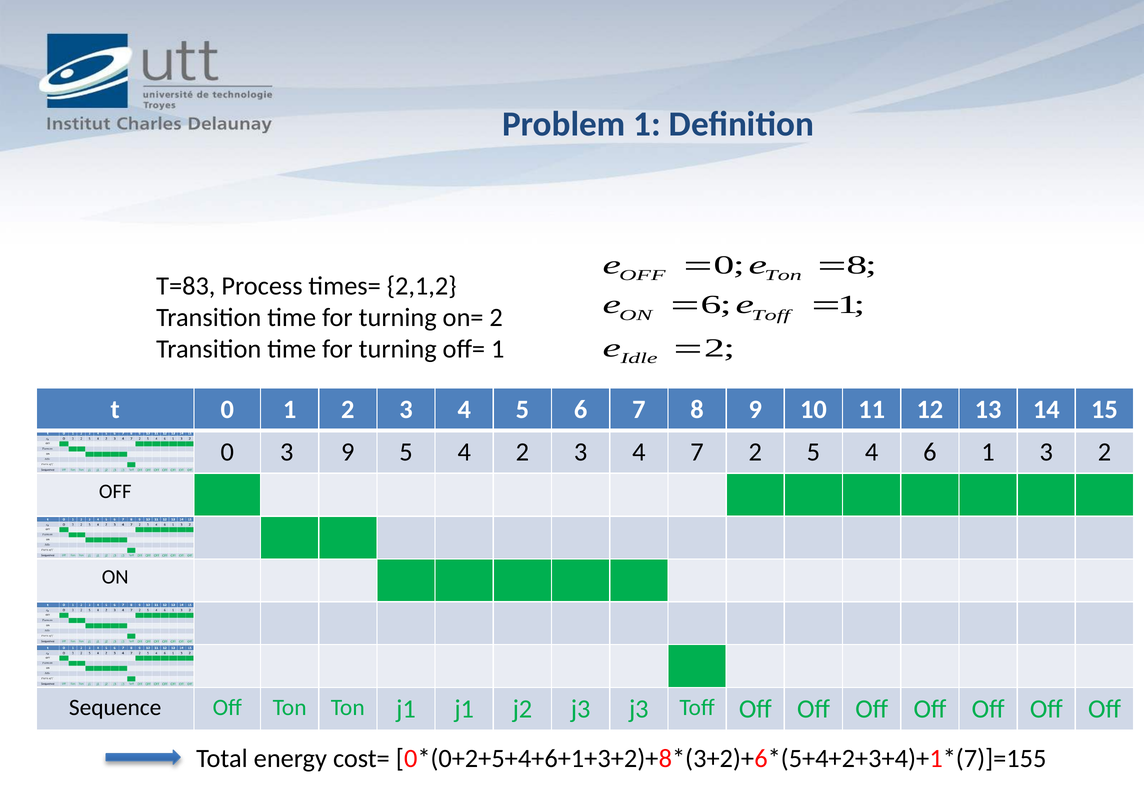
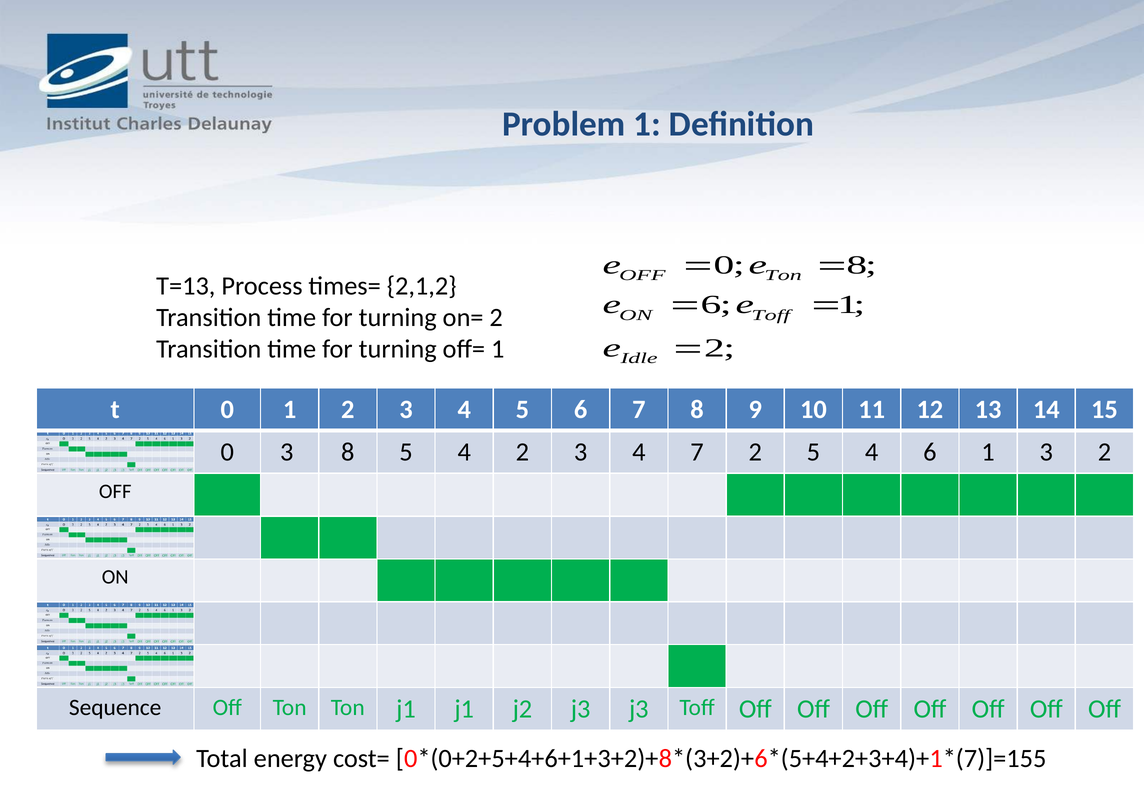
T=83: T=83 -> T=13 (186, 286)
9: 9 -> 8 (348, 452)
